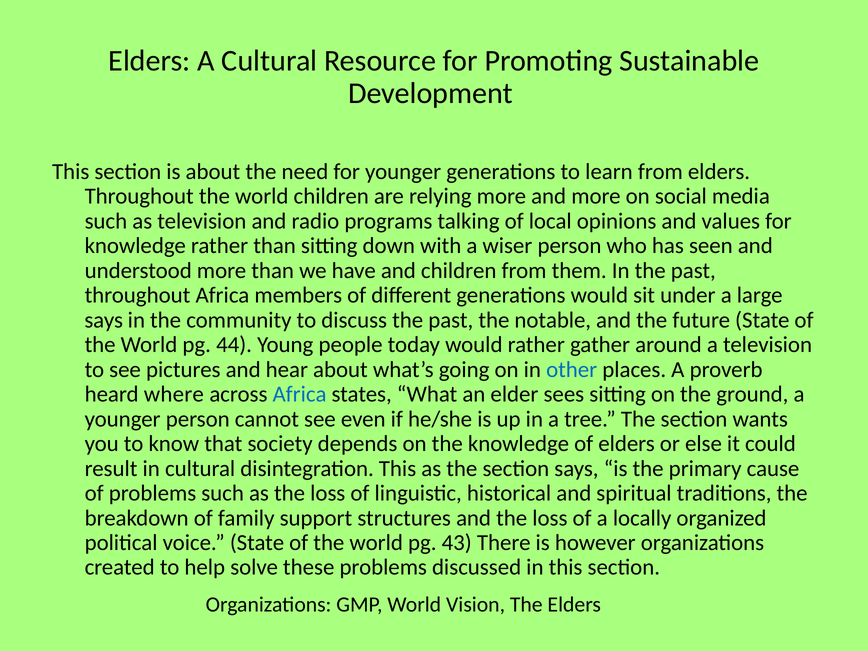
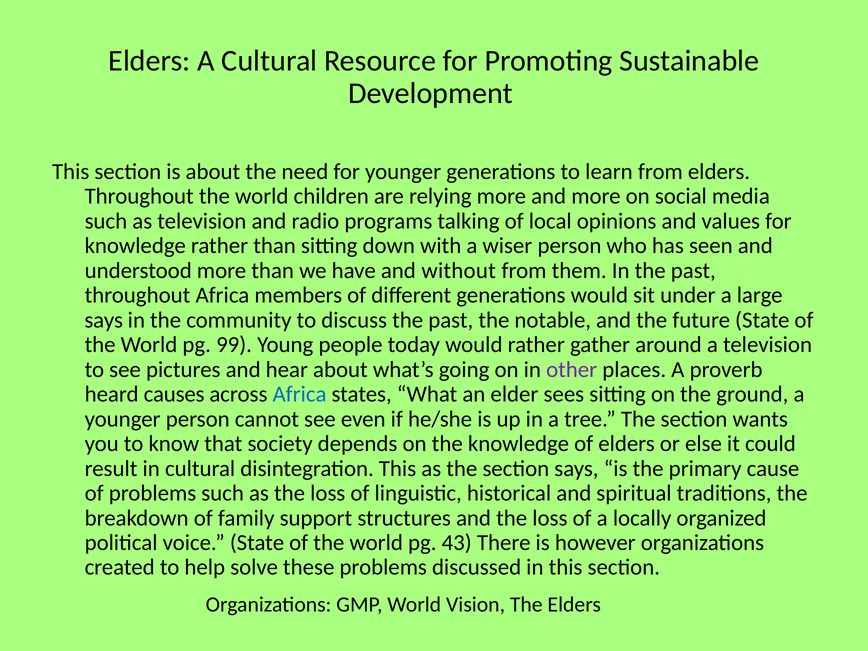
and children: children -> without (459, 271)
44: 44 -> 99 (234, 345)
other colour: blue -> purple (572, 370)
where: where -> causes (174, 394)
